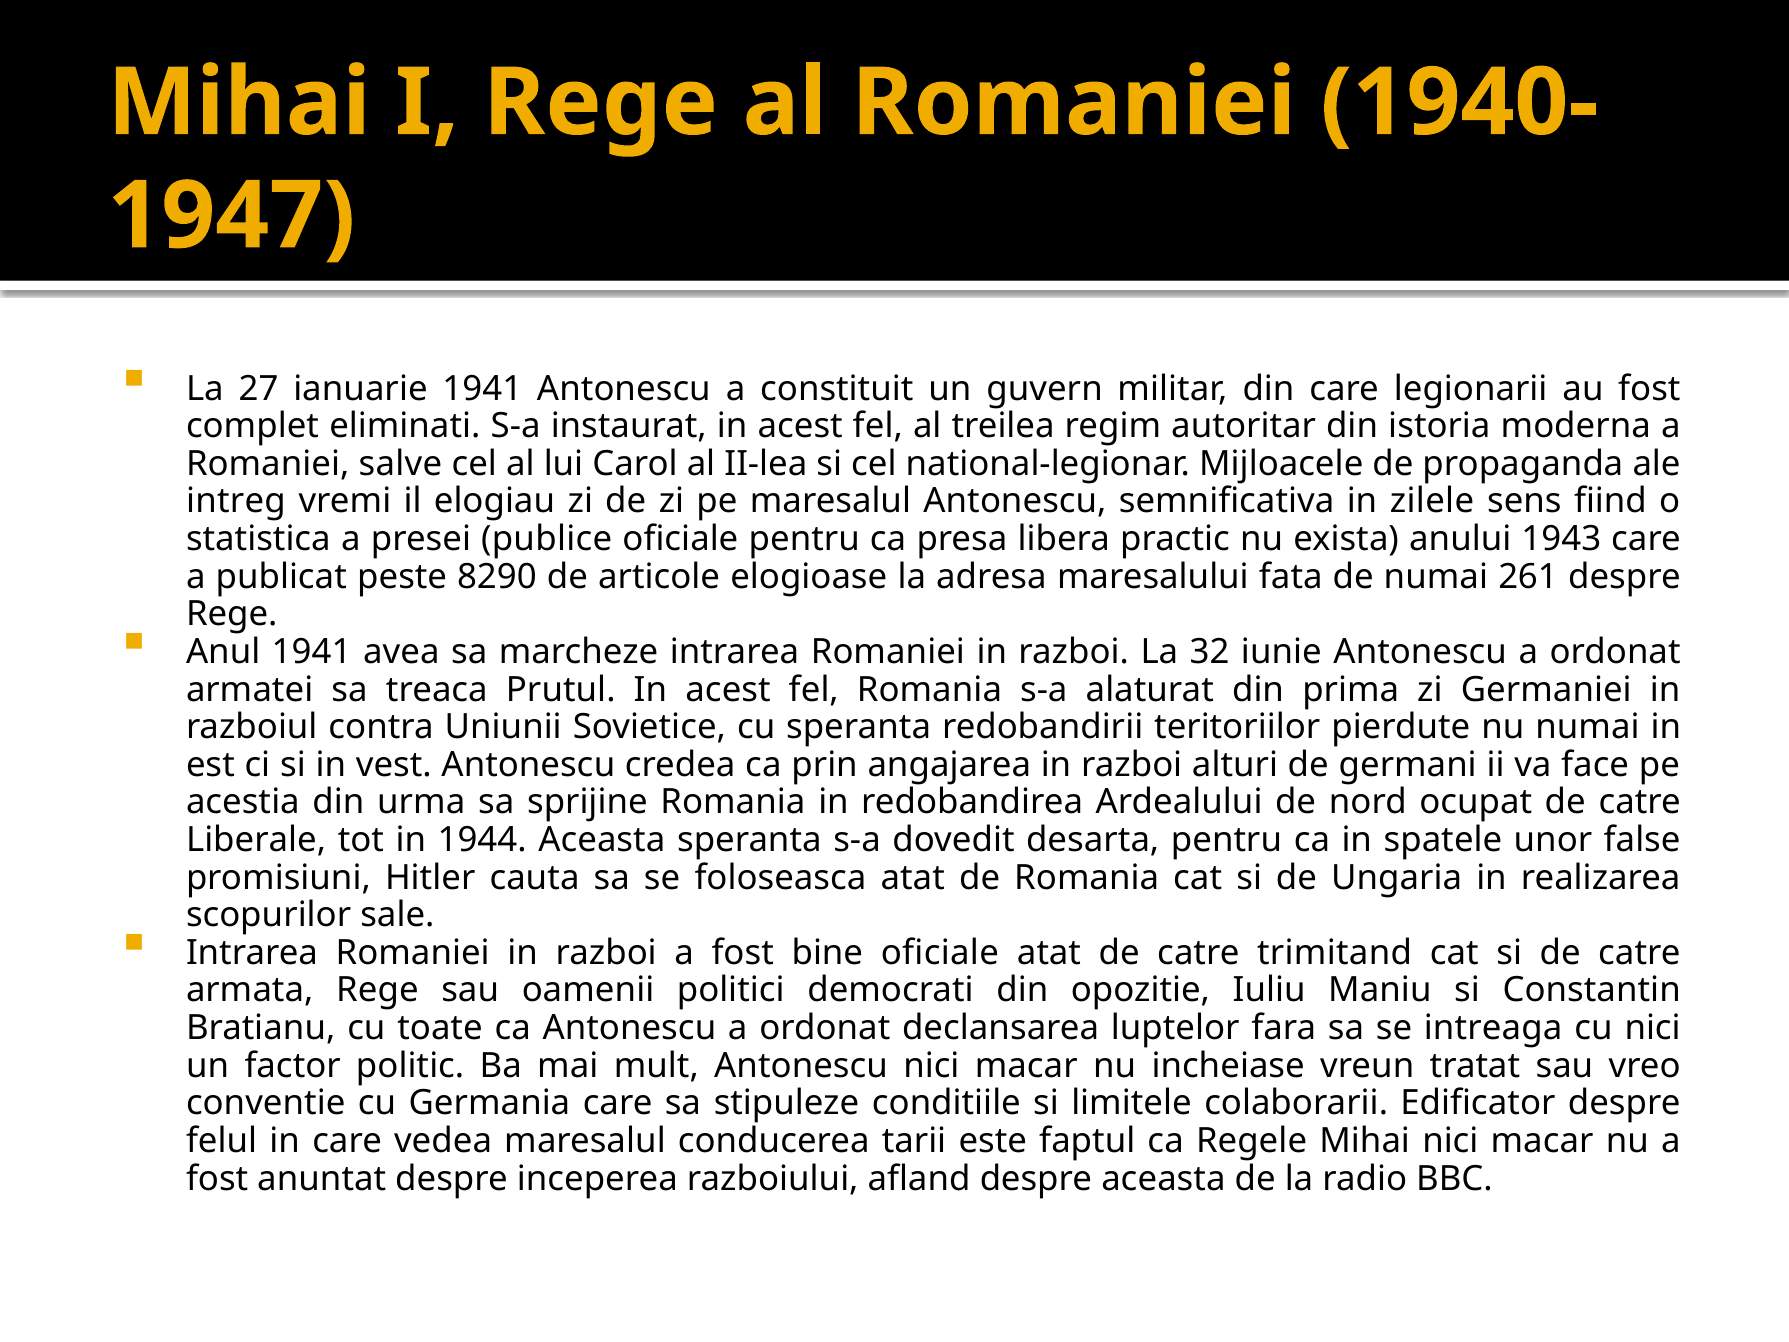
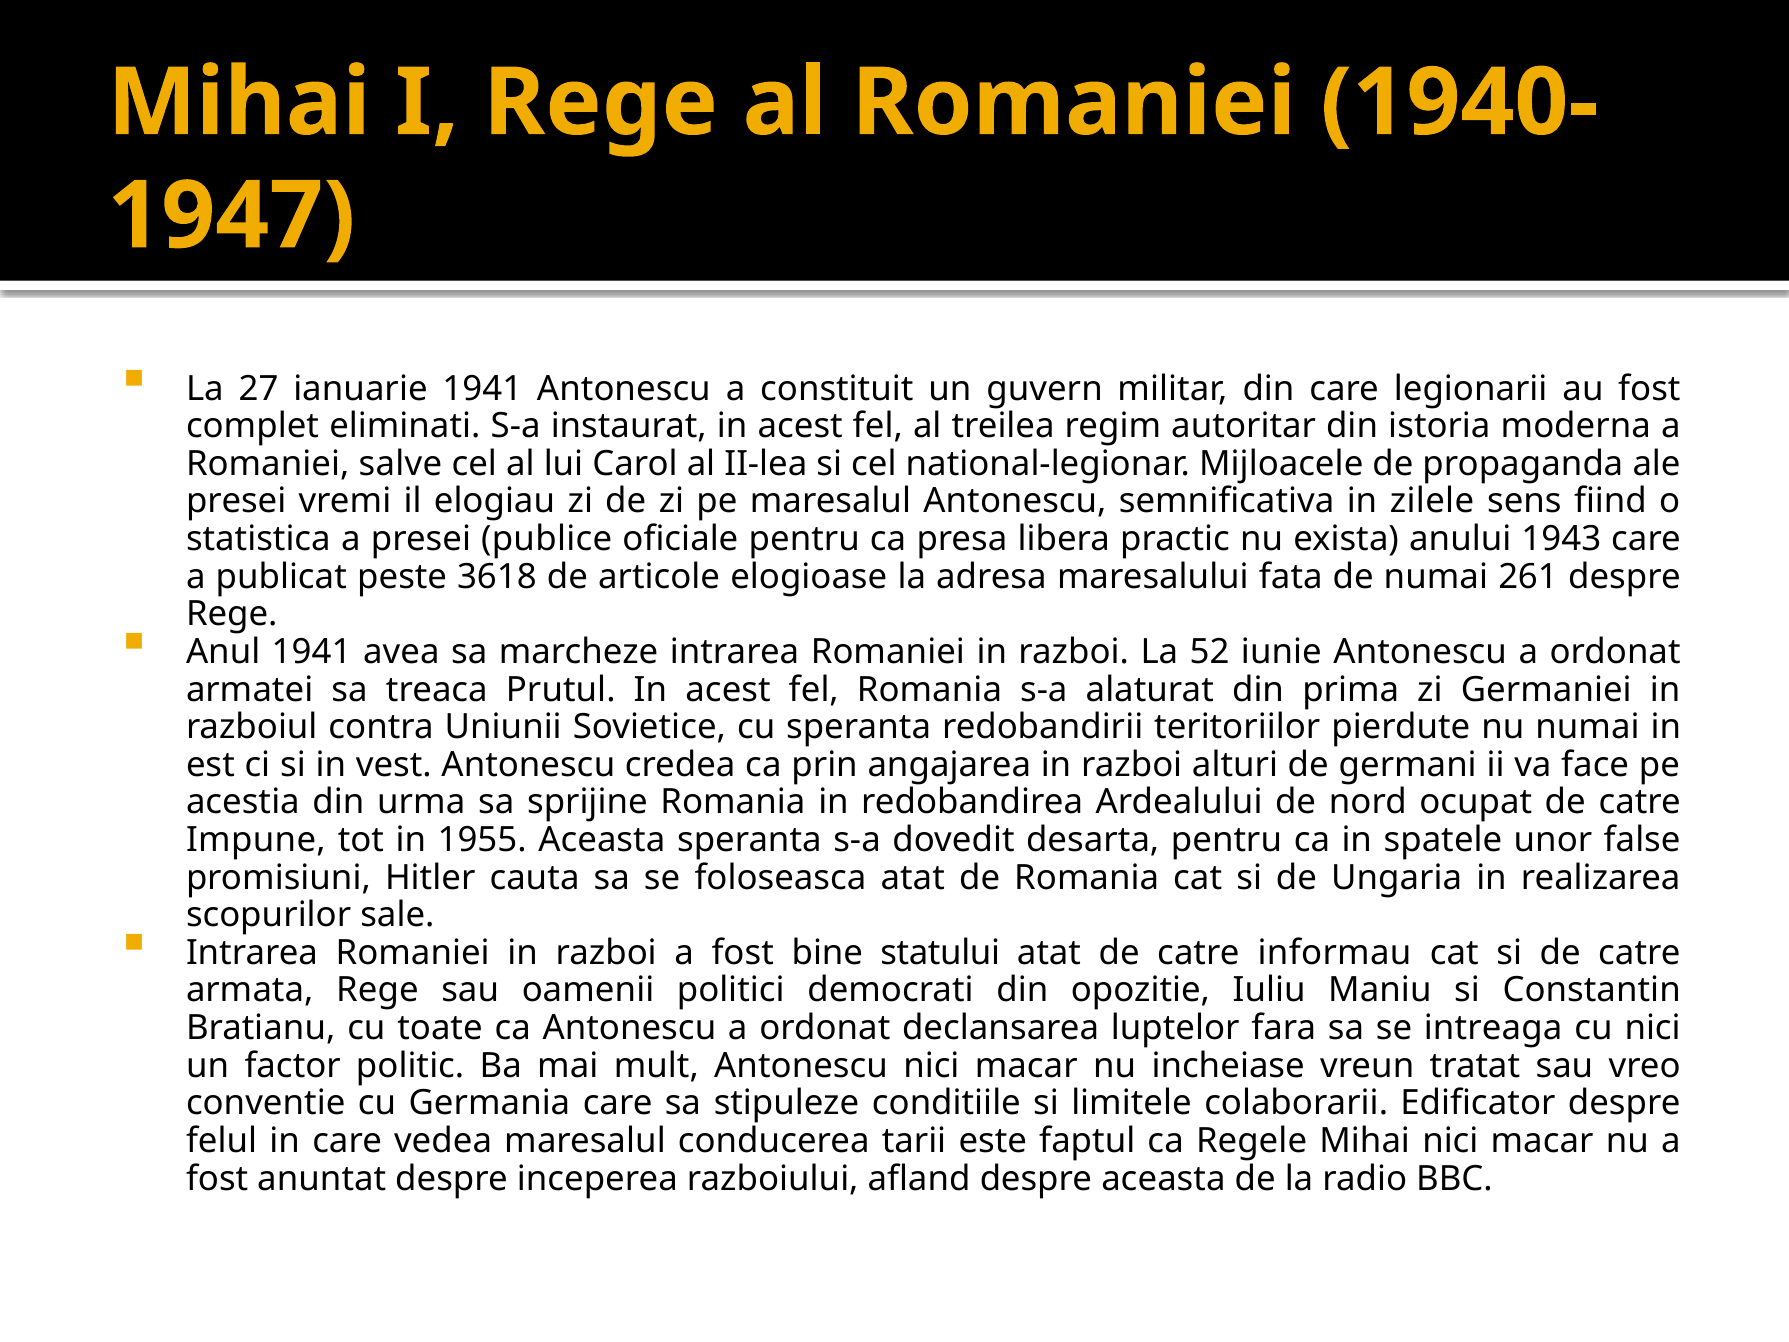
intreg: intreg -> presei (236, 501)
8290: 8290 -> 3618 (497, 577)
32: 32 -> 52 (1210, 652)
Liberale: Liberale -> Impune (256, 840)
1944: 1944 -> 1955 (482, 840)
bine oficiale: oficiale -> statului (940, 953)
trimitand: trimitand -> informau (1335, 953)
